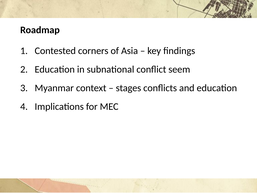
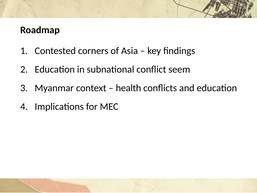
stages: stages -> health (128, 88)
